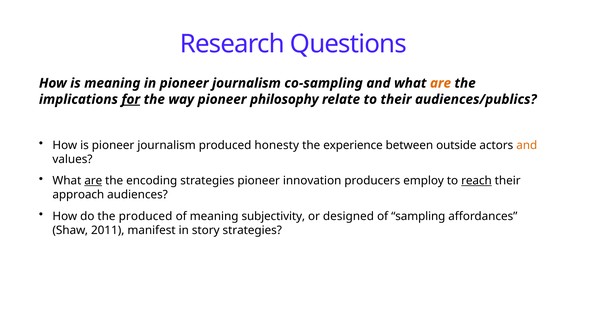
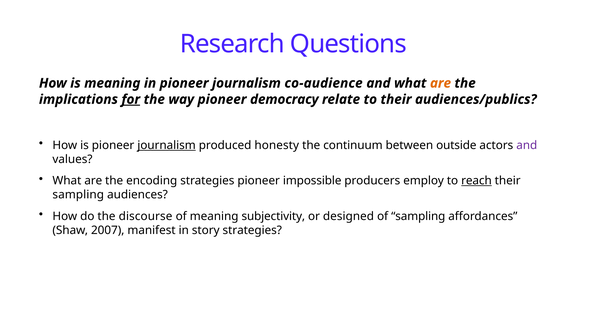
co-sampling: co-sampling -> co-audience (324, 83)
philosophy: philosophy -> democracy (284, 99)
journalism underline: none -> present (167, 145)
experience: experience -> continuum (353, 145)
and colour: orange -> purple (527, 145)
are underline: present -> none (93, 181)
innovation: innovation -> impossible (312, 181)
approach: approach -> sampling (78, 195)
the produced: produced -> discourse (146, 216)
2011: 2011 -> 2007 (108, 230)
